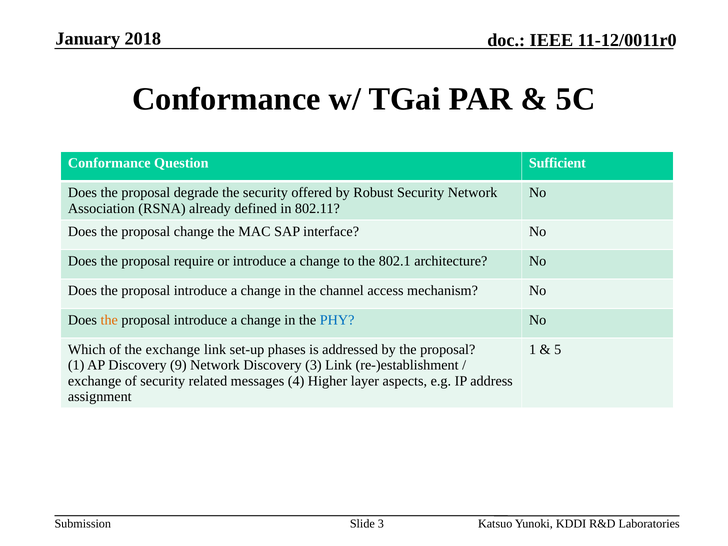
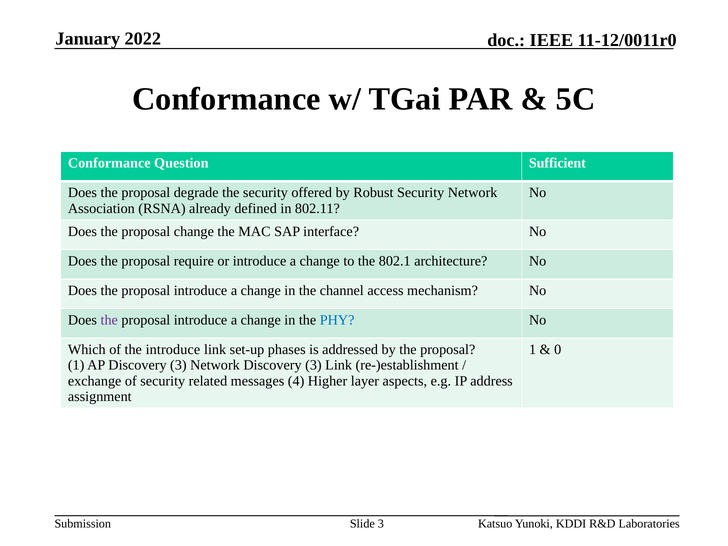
2018: 2018 -> 2022 (143, 39)
the colour: orange -> purple (109, 320)
the exchange: exchange -> introduce (173, 350)
5: 5 -> 0 (558, 350)
AP Discovery 9: 9 -> 3 (178, 365)
